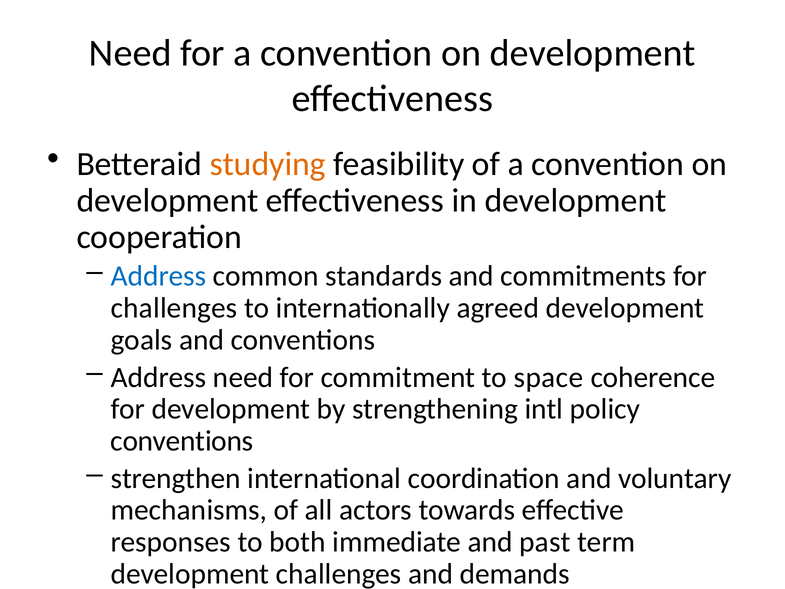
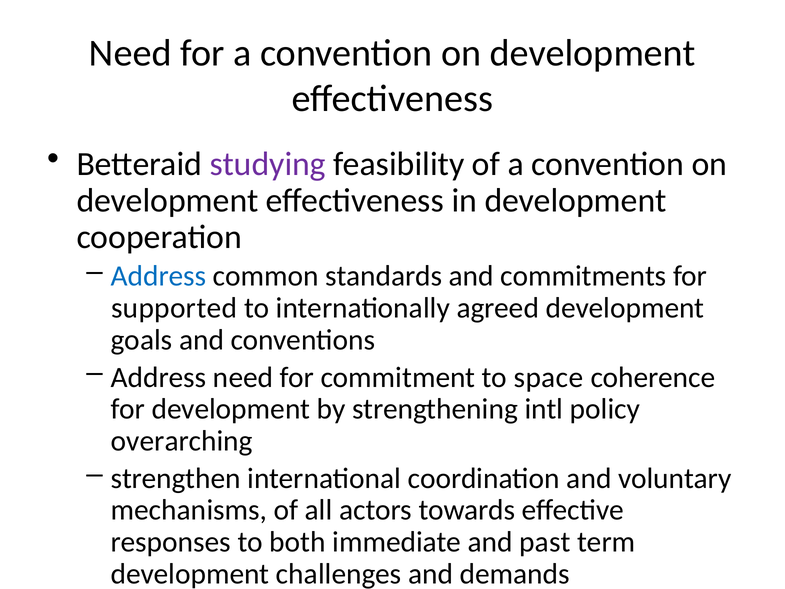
studying colour: orange -> purple (268, 164)
challenges: challenges -> supported (174, 308)
conventions: conventions -> overarching (182, 441)
